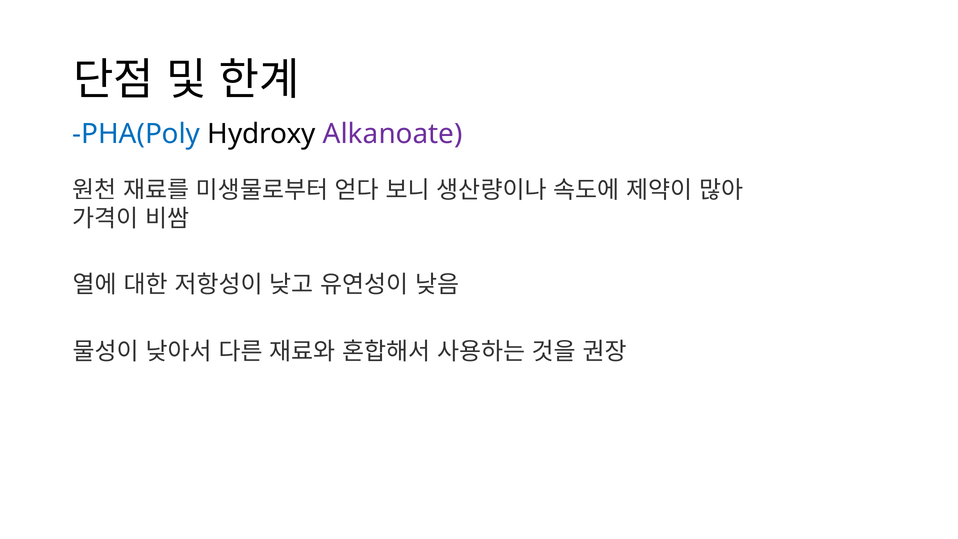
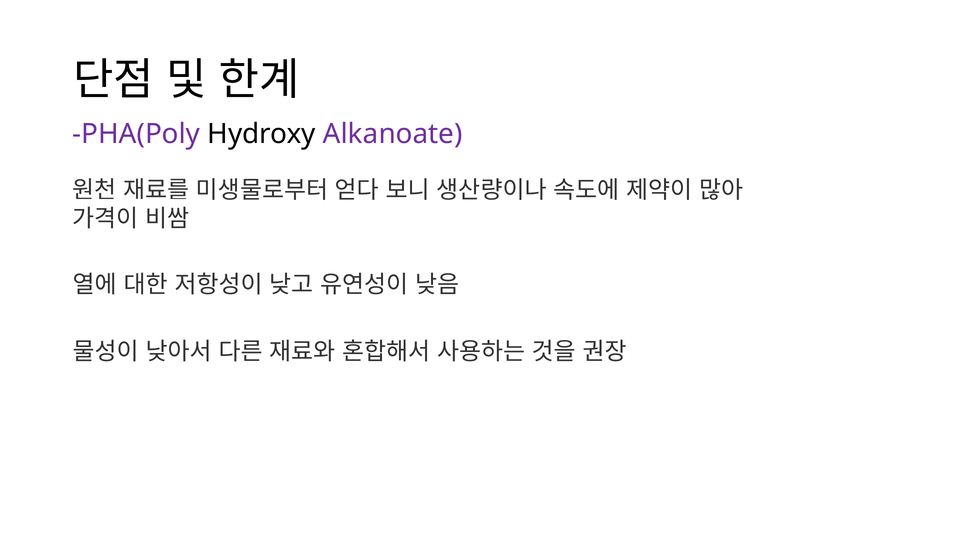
PHA(Poly colour: blue -> purple (136, 134)
